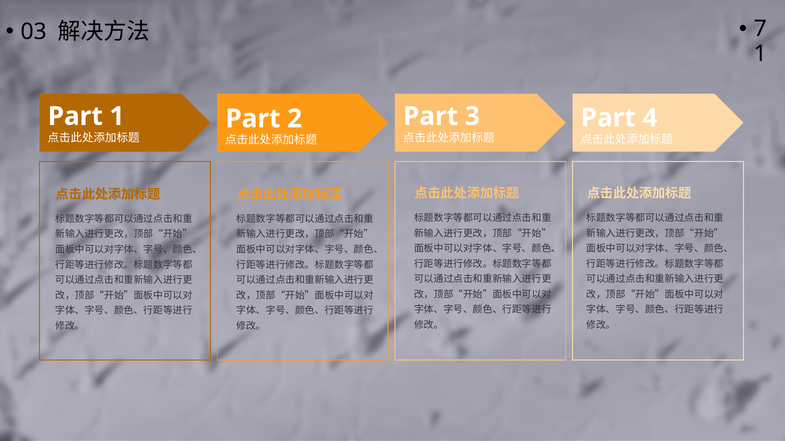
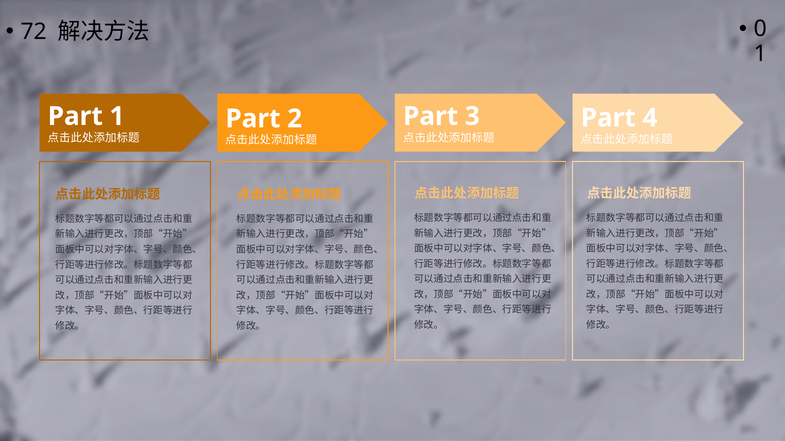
03: 03 -> 72 (34, 32)
7: 7 -> 0 (760, 29)
